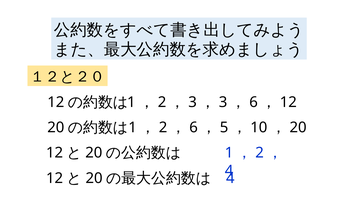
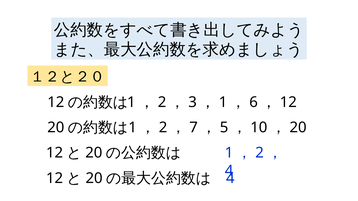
3: 3 -> 1 (223, 102)
6: 6 -> 7 (194, 128)
